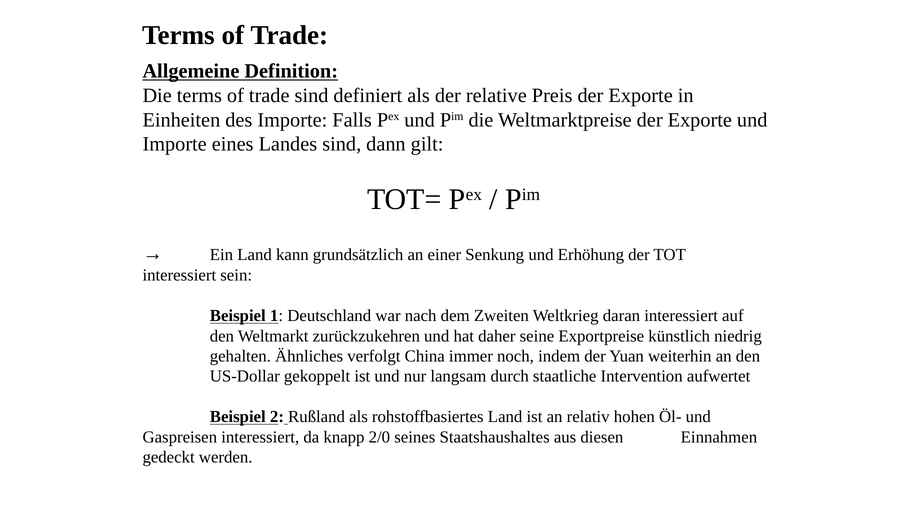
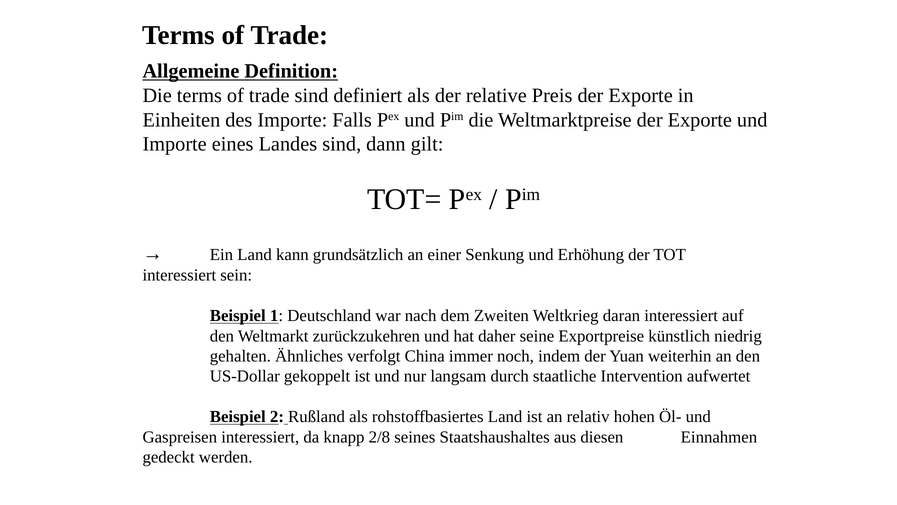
2/0: 2/0 -> 2/8 (379, 437)
